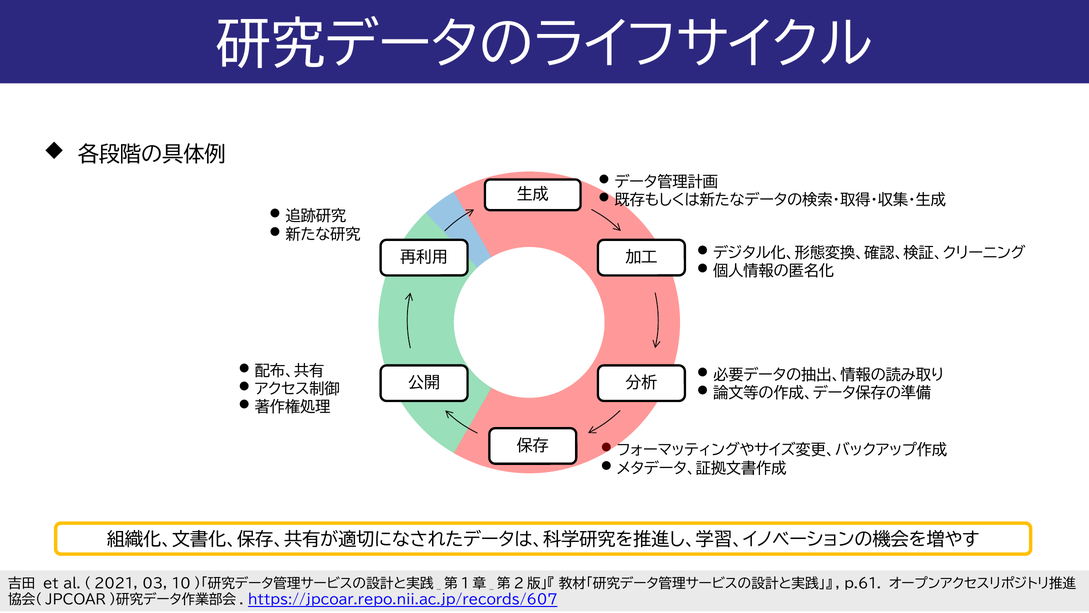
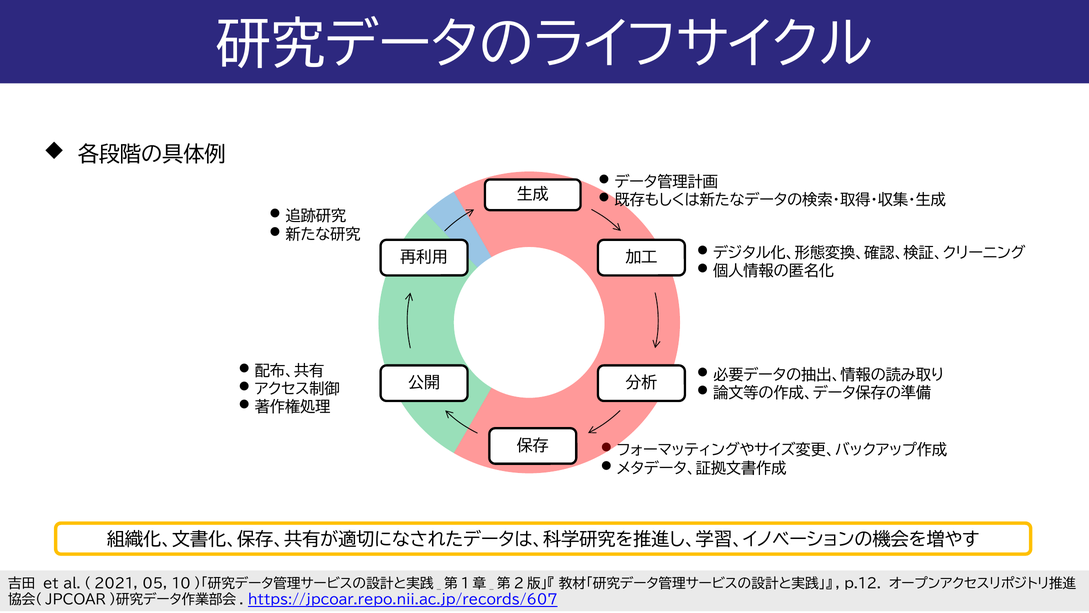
03: 03 -> 05 (155, 583)
p.61: p.61 -> p.12 (863, 583)
